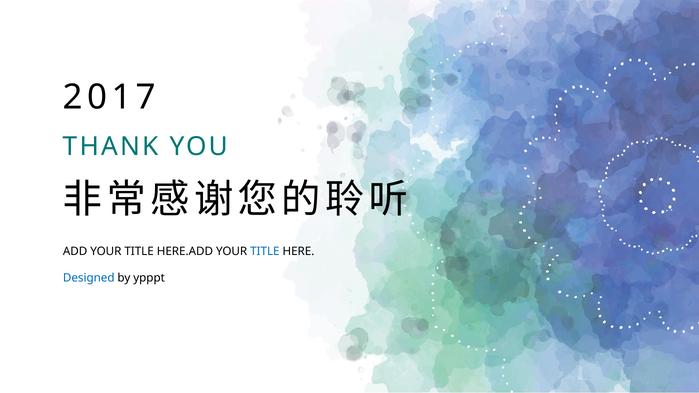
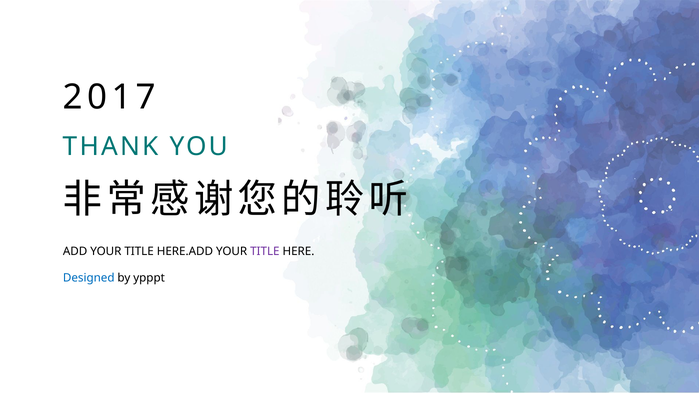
TITLE colour: blue -> purple (265, 251)
